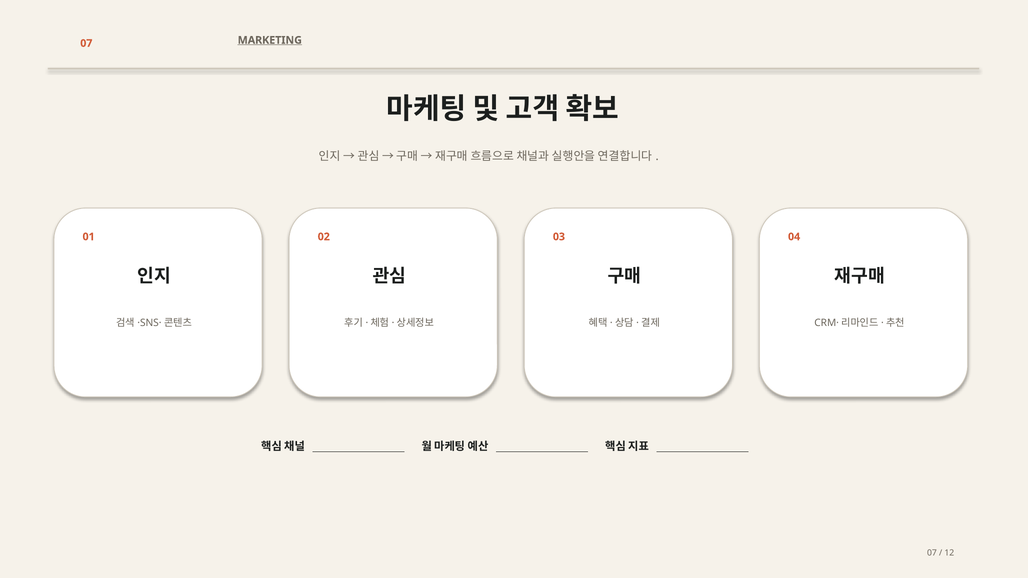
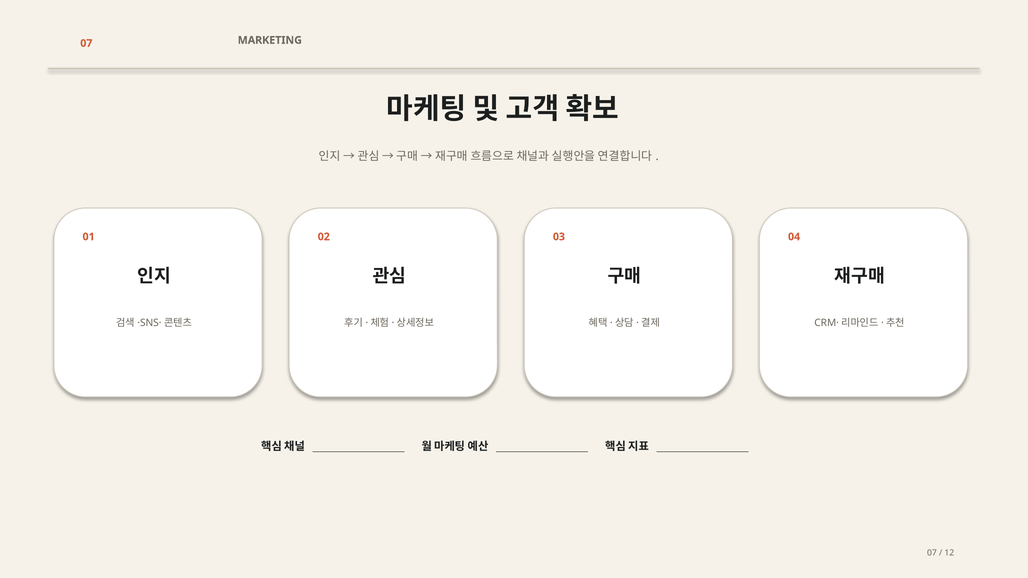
MARKETING underline: present -> none (270, 40)
